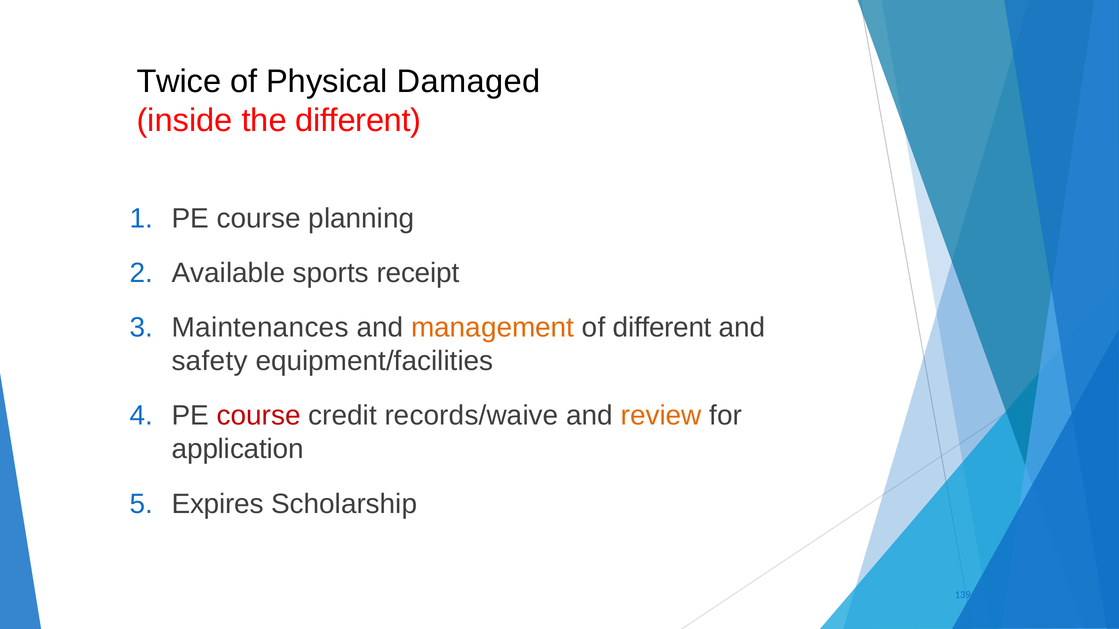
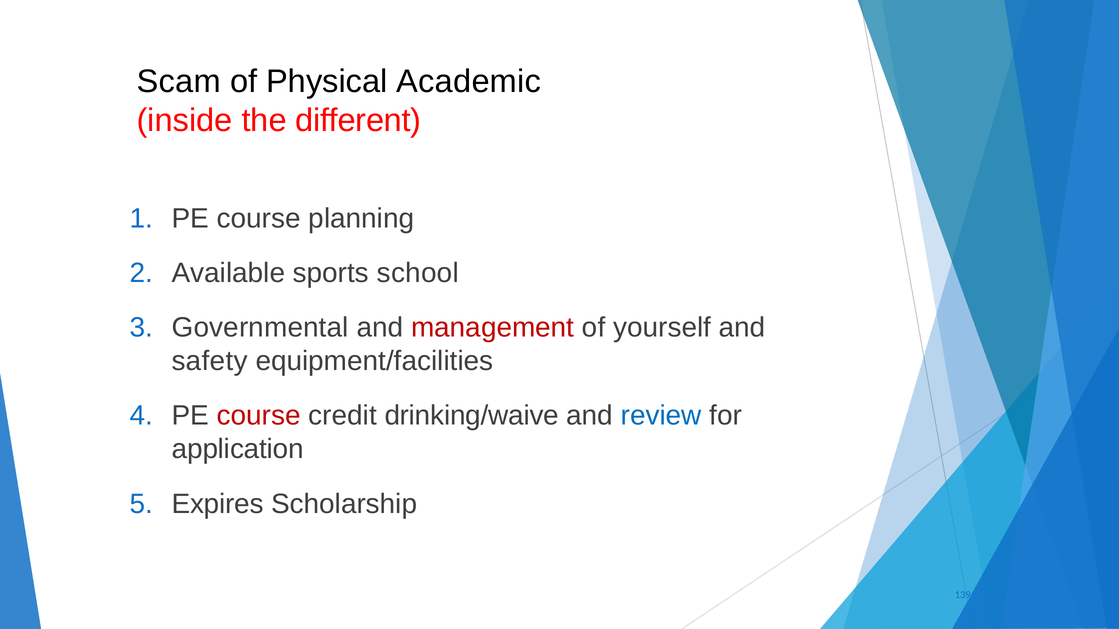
Twice: Twice -> Scam (179, 82)
Damaged: Damaged -> Academic (469, 82)
receipt: receipt -> school (418, 273)
Maintenances: Maintenances -> Governmental (260, 328)
management colour: orange -> red (493, 328)
of different: different -> yourself (662, 328)
records/waive: records/waive -> drinking/waive (472, 416)
review colour: orange -> blue (661, 416)
